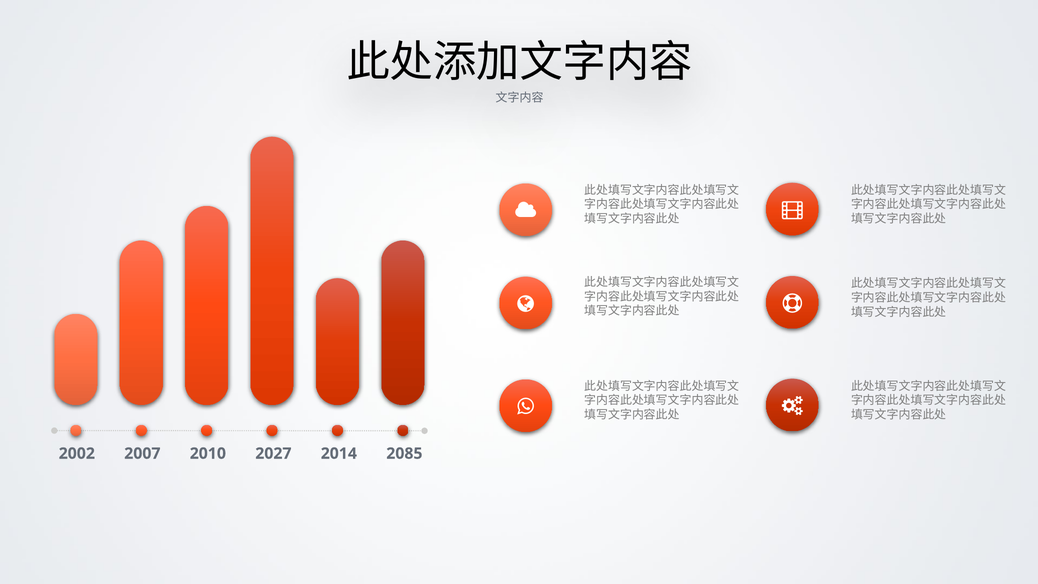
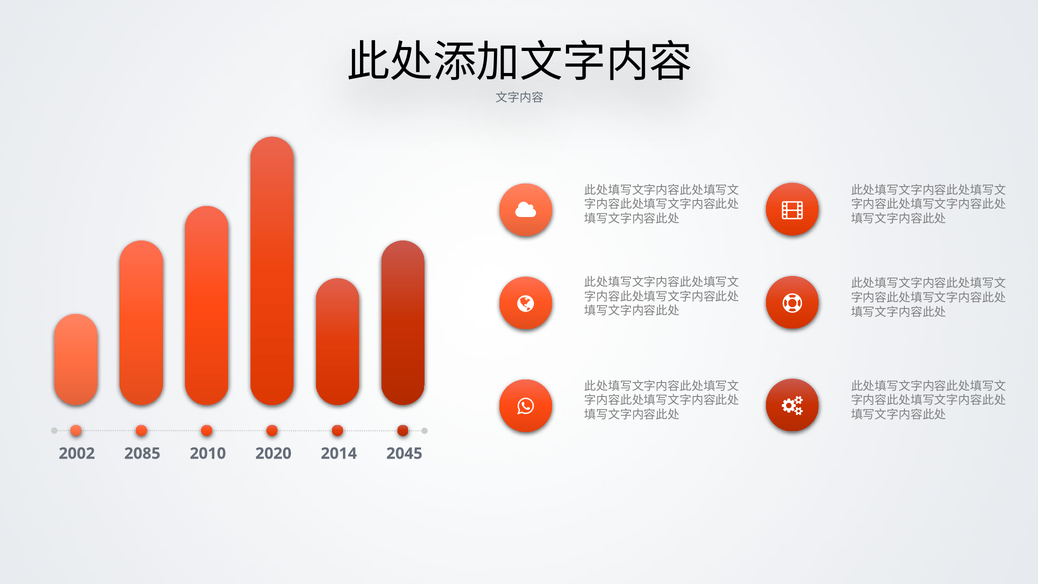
2007: 2007 -> 2085 (142, 453)
2027: 2027 -> 2020 (273, 453)
2085: 2085 -> 2045 (404, 453)
